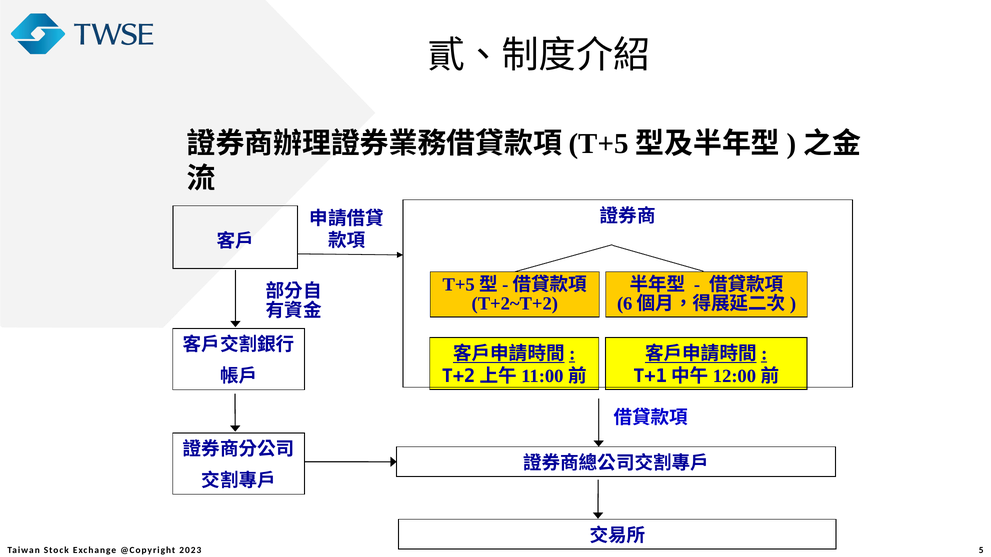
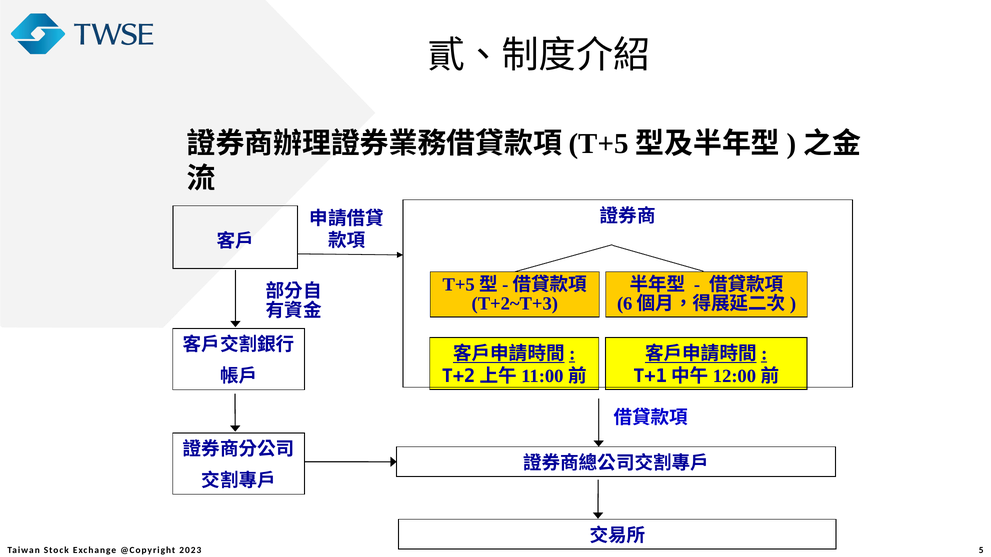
T+2~T+2: T+2~T+2 -> T+2~T+3 (515, 304)
